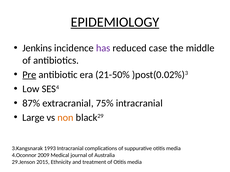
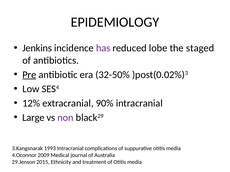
EPIDEMIOLOGY underline: present -> none (115, 22)
case: case -> lobe (158, 48)
middle: middle -> staged (200, 48)
21-50%: 21-50% -> 32-50% (113, 75)
87%: 87% -> 12% (31, 104)
75%: 75% -> 90% (105, 104)
non colour: orange -> purple (65, 118)
